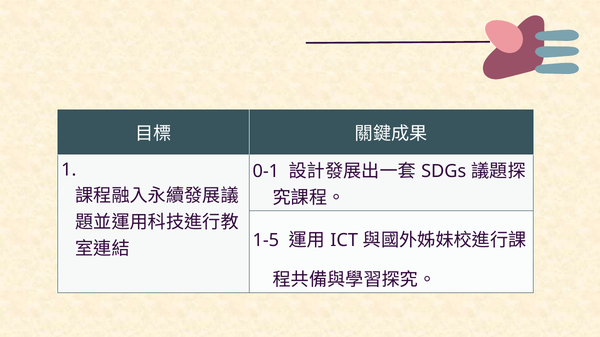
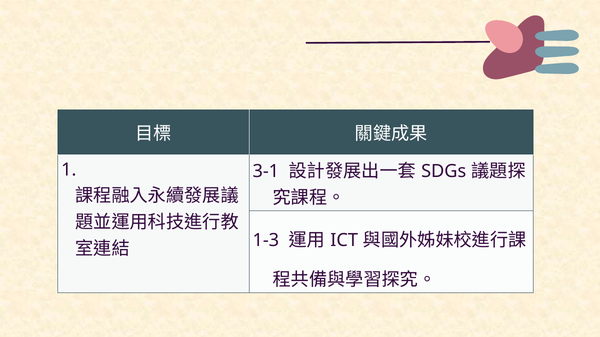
0-1: 0-1 -> 3-1 (266, 172)
1-5: 1-5 -> 1-3 (266, 241)
